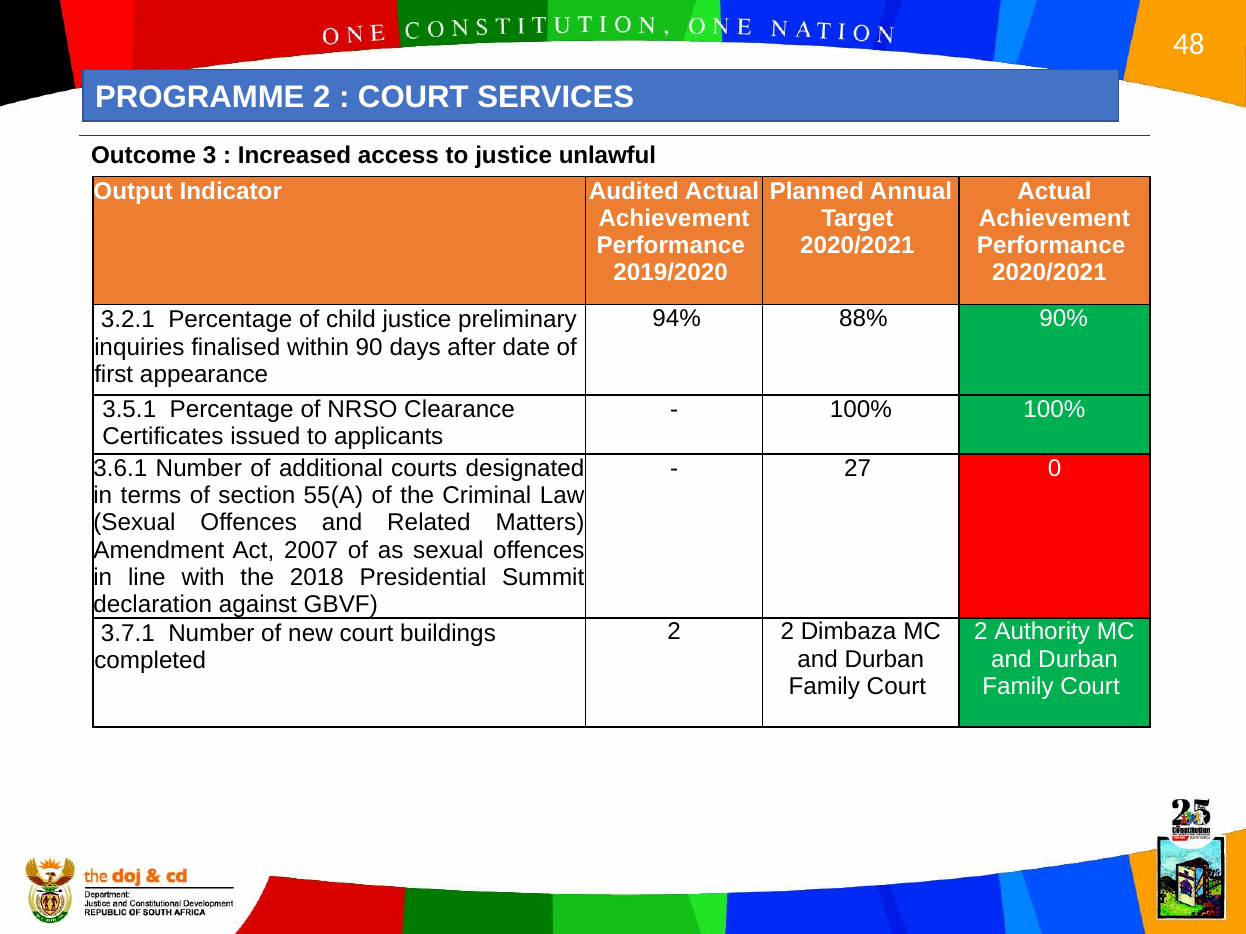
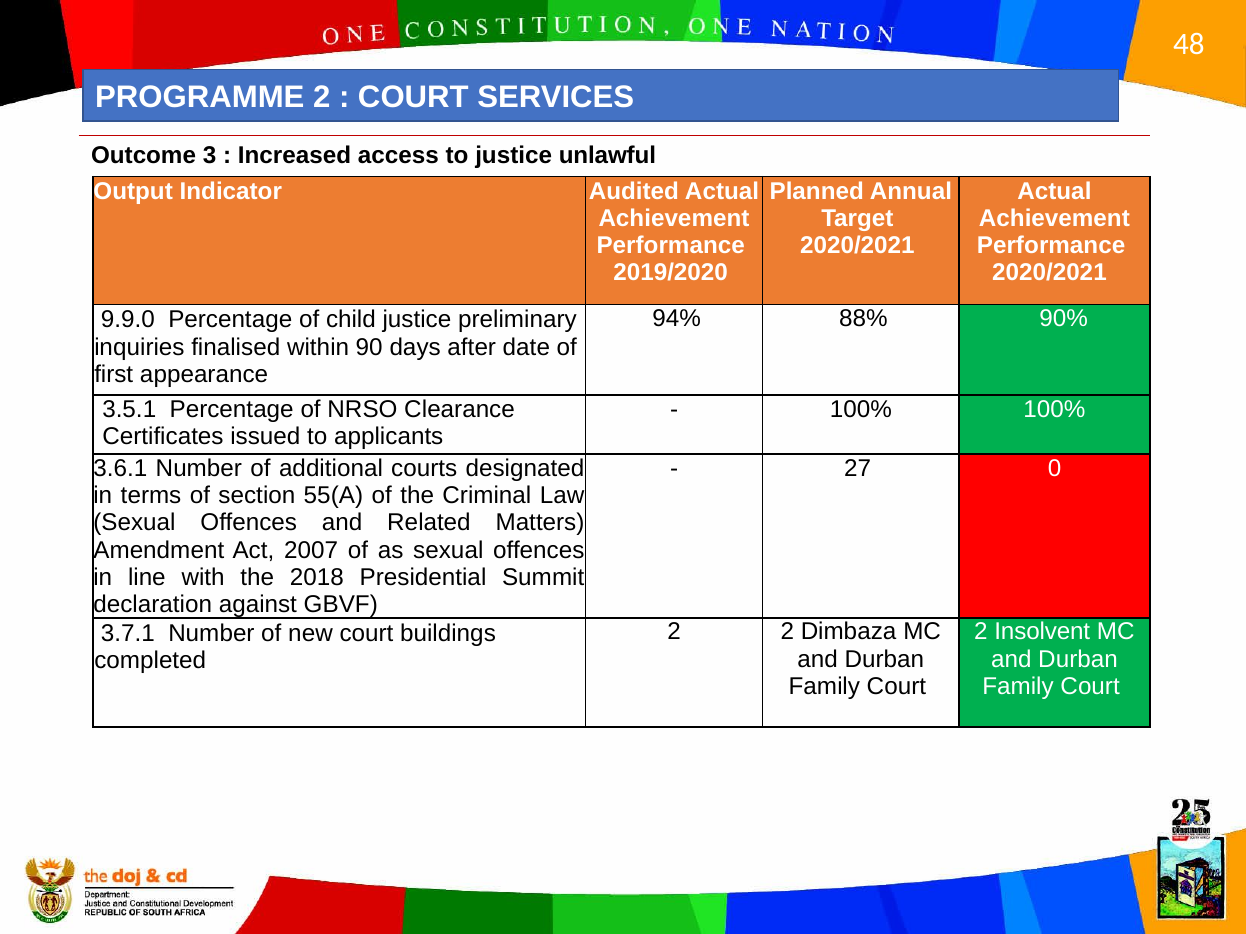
3.2.1: 3.2.1 -> 9.9.0 (128, 320)
Authority: Authority -> Insolvent (1042, 632)
